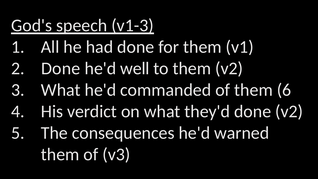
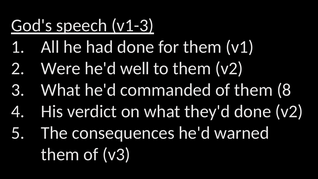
2 Done: Done -> Were (61, 68)
6: 6 -> 8 (284, 90)
